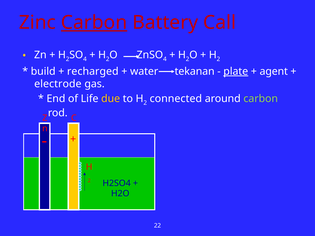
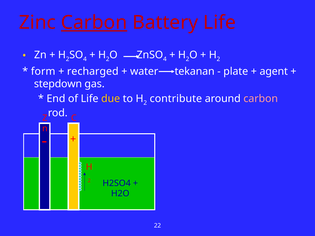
Battery Call: Call -> Life (220, 23)
build: build -> form (43, 71)
plate underline: present -> none (236, 71)
electrode: electrode -> stepdown (58, 84)
connected: connected -> contribute (176, 99)
carbon colour: light green -> pink (261, 99)
